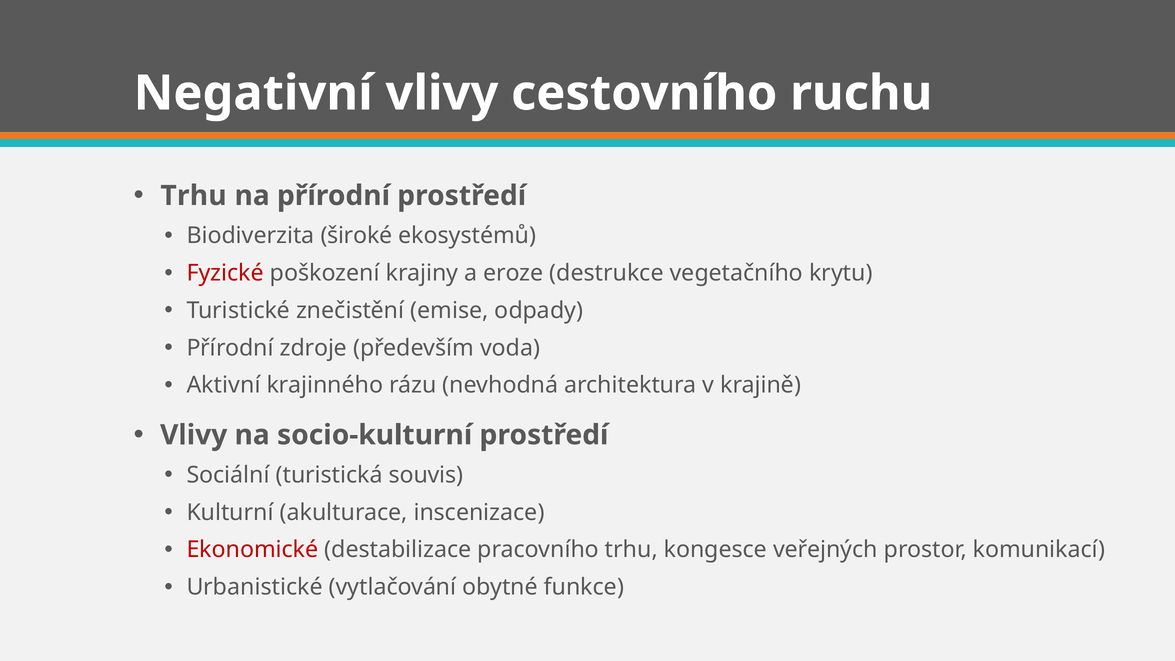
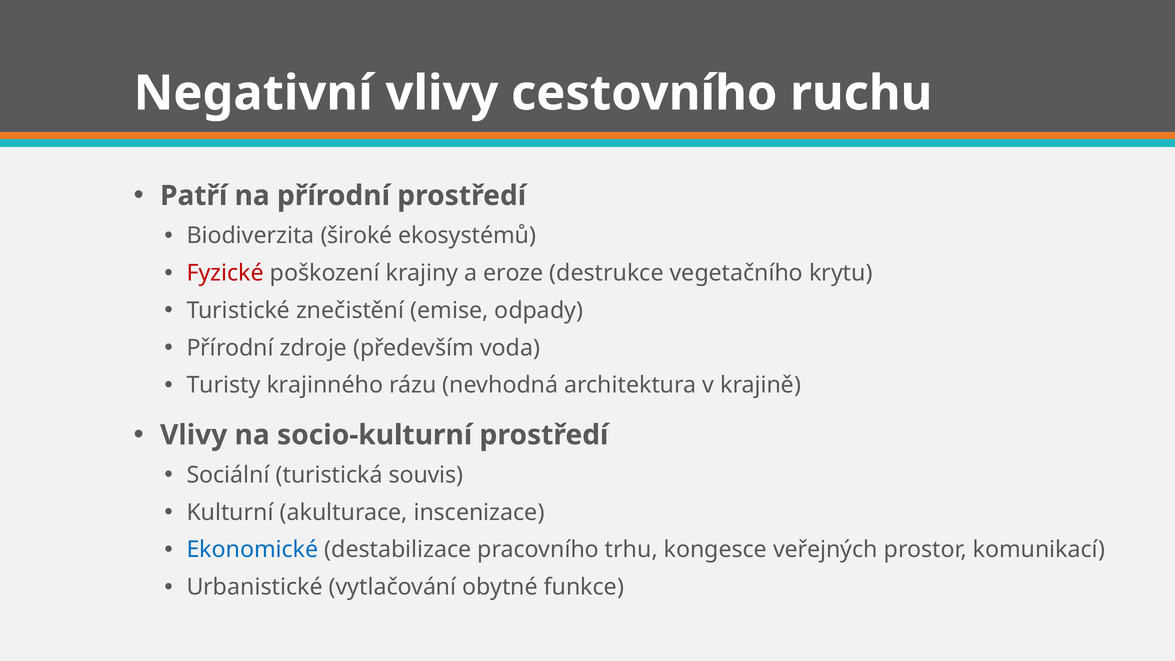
Trhu: Trhu -> Patří (194, 196)
Aktivní: Aktivní -> Turisty (224, 385)
Ekonomické colour: red -> blue (252, 550)
